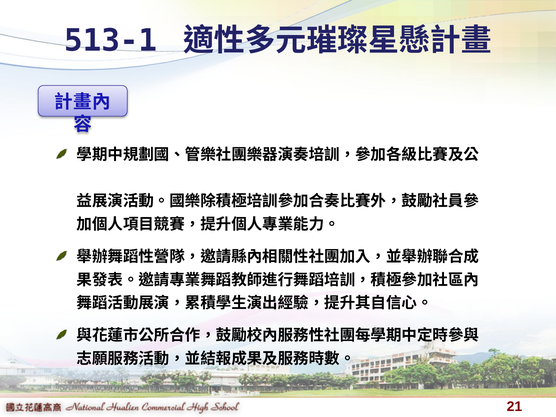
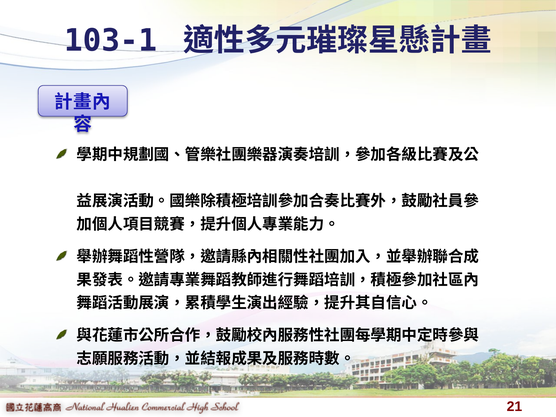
513-1: 513-1 -> 103-1 (111, 41)
